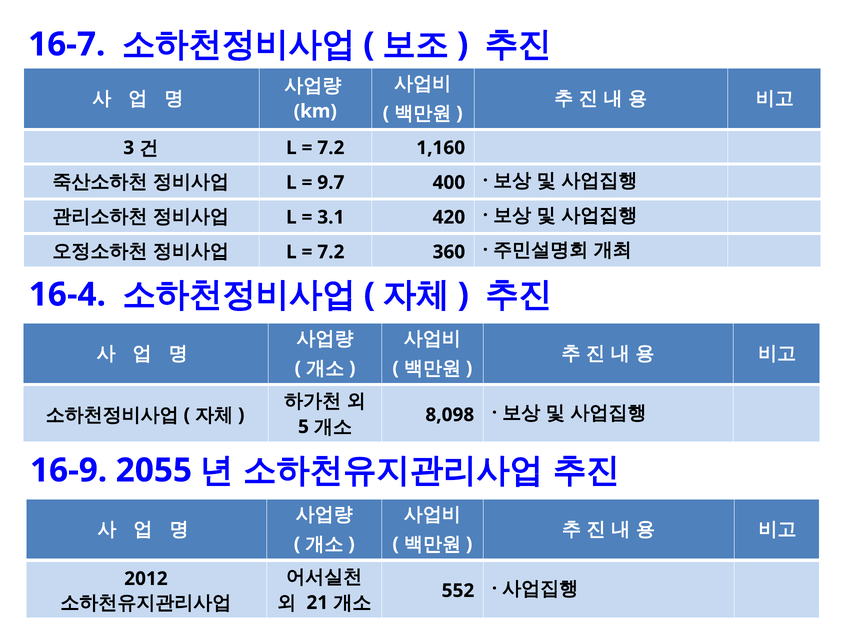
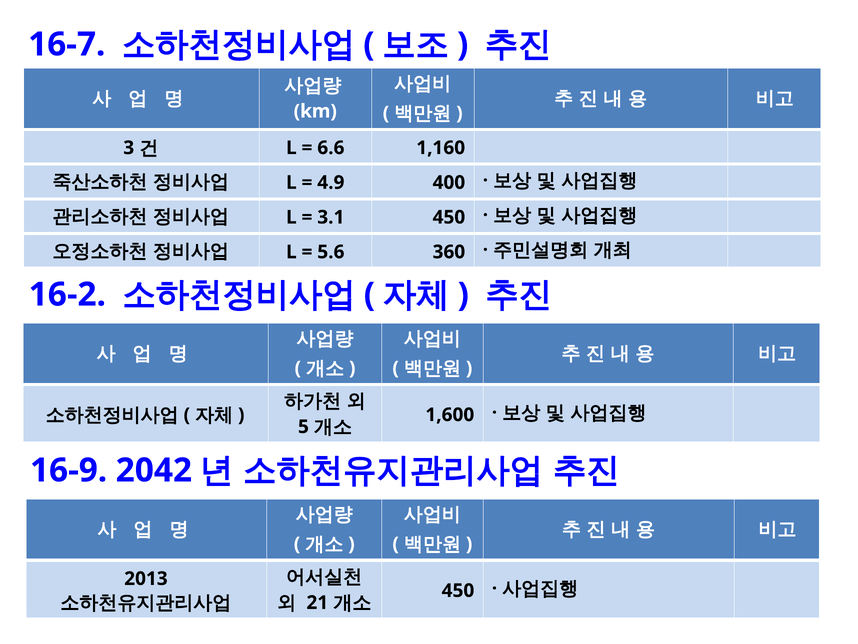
7.2: 7.2 -> 6.6 (331, 148)
9.7: 9.7 -> 4.9 (331, 182)
3.1 420: 420 -> 450 (449, 217)
7.2: 7.2 -> 5.6 (331, 252)
16-4: 16-4 -> 16-2 (67, 294)
8,098: 8,098 -> 1,600 (450, 415)
2055: 2055 -> 2042 (154, 470)
2012: 2012 -> 2013 (146, 578)
552: 552 -> 450 (458, 590)
